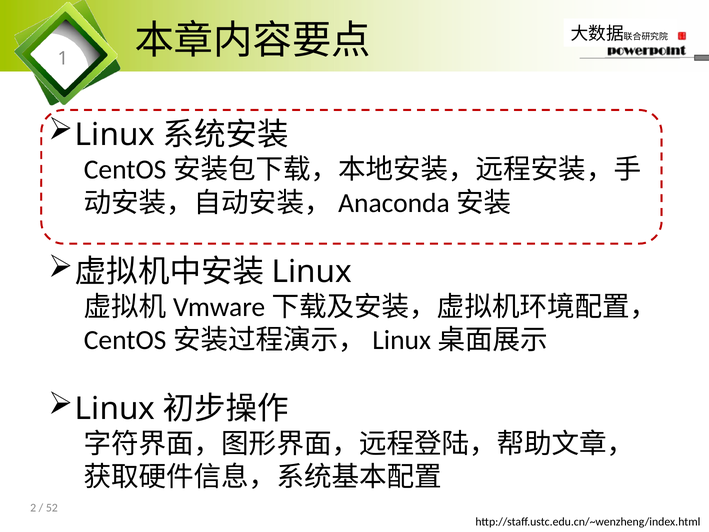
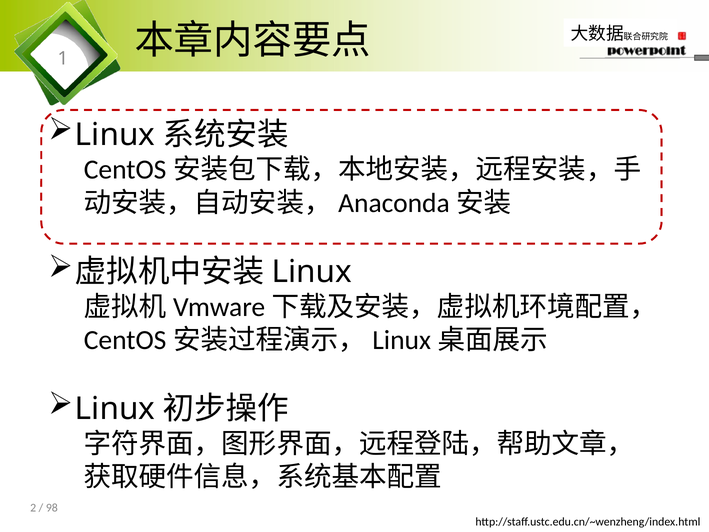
52: 52 -> 98 (52, 508)
